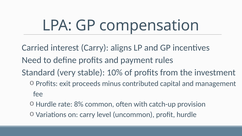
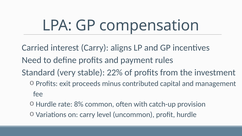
10%: 10% -> 22% (115, 73)
